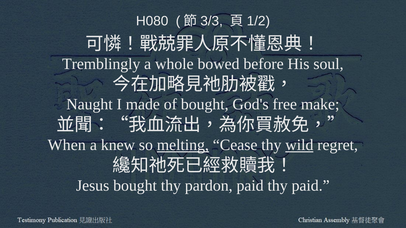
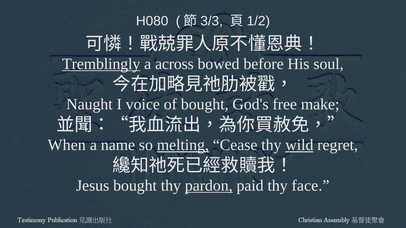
Tremblingly underline: none -> present (101, 64)
whole: whole -> across (174, 64)
made: made -> voice (143, 105)
knew: knew -> name (118, 145)
pardon underline: none -> present (209, 186)
thy paid: paid -> face (311, 186)
